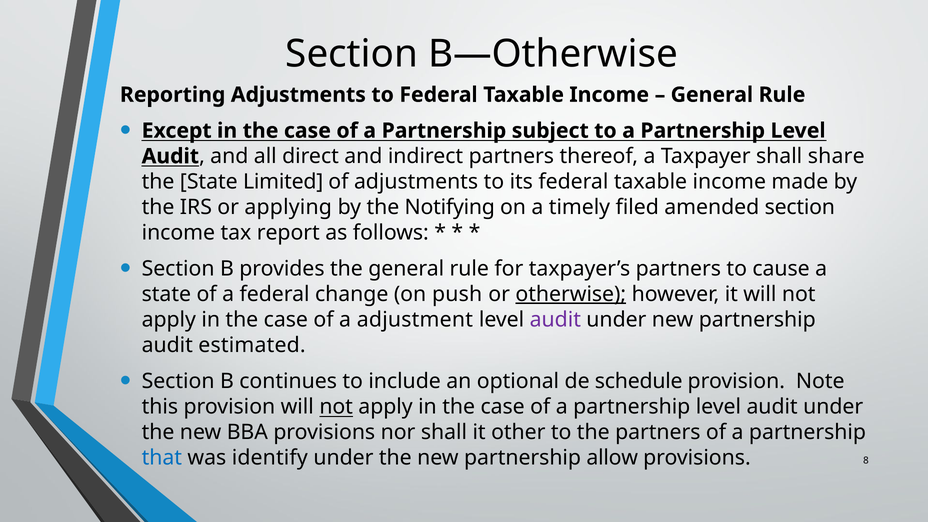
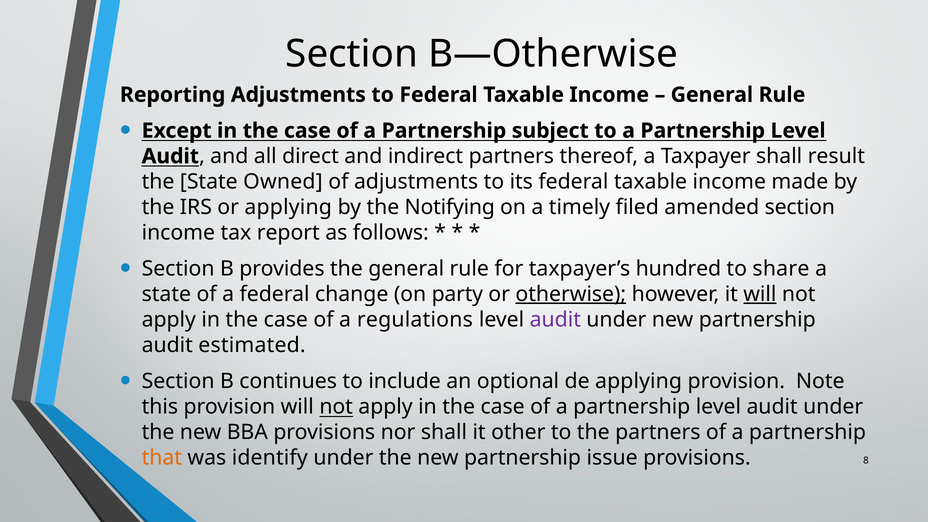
share: share -> result (836, 156)
Limited: Limited -> Owned (283, 182)
taxpayer’s partners: partners -> hundred (678, 269)
cause: cause -> share (781, 269)
push: push -> party (457, 294)
will underline: none -> present (760, 294)
adjustment: adjustment -> regulations (415, 320)
de schedule: schedule -> applying (639, 381)
that colour: blue -> orange (162, 458)
allow: allow -> issue (612, 458)
